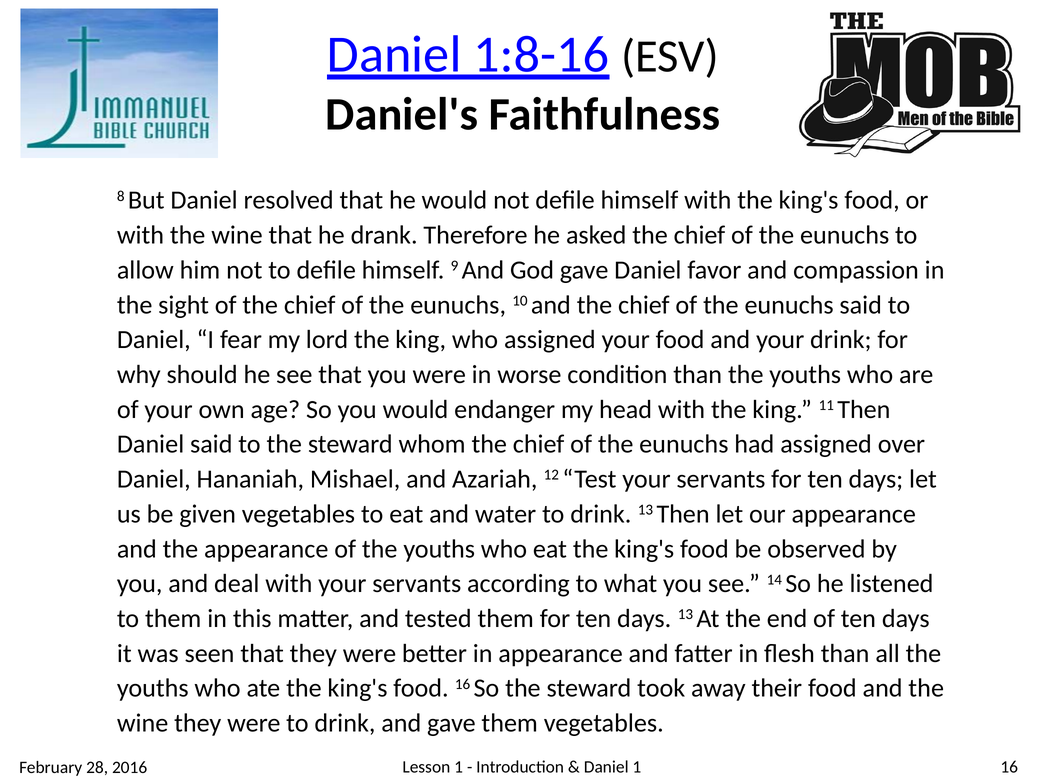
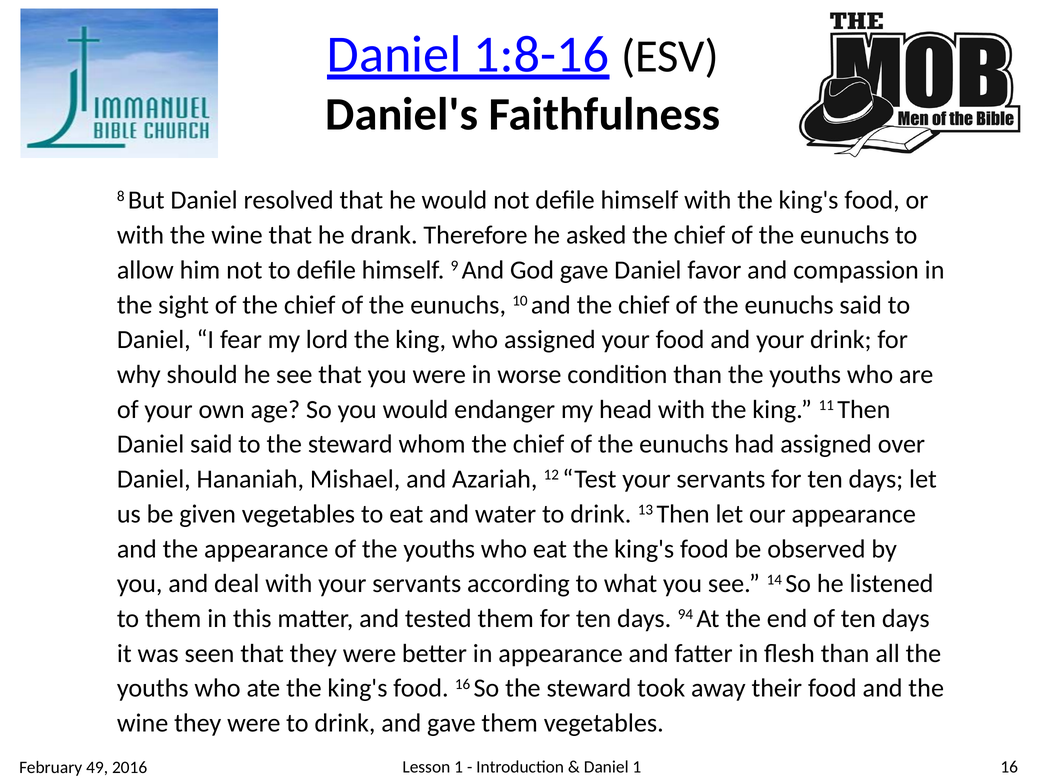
days 13: 13 -> 94 (685, 615)
28: 28 -> 49 (97, 768)
